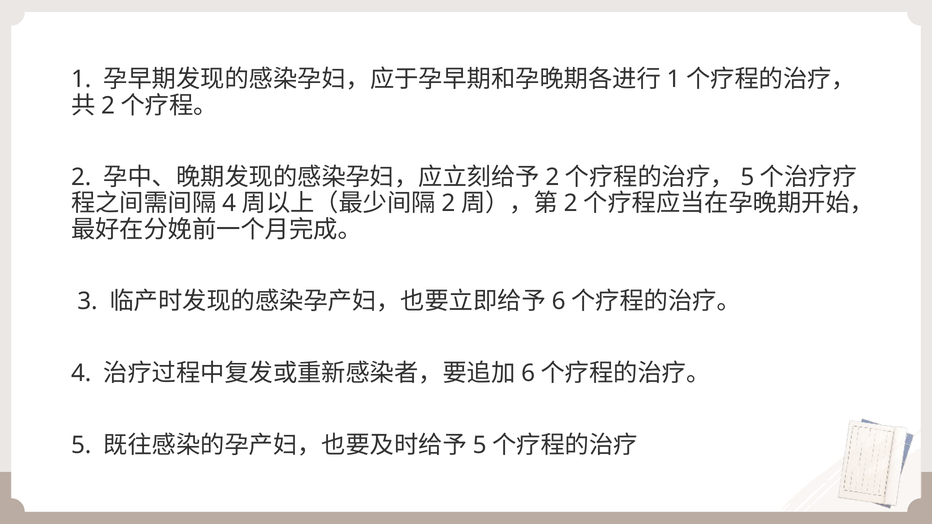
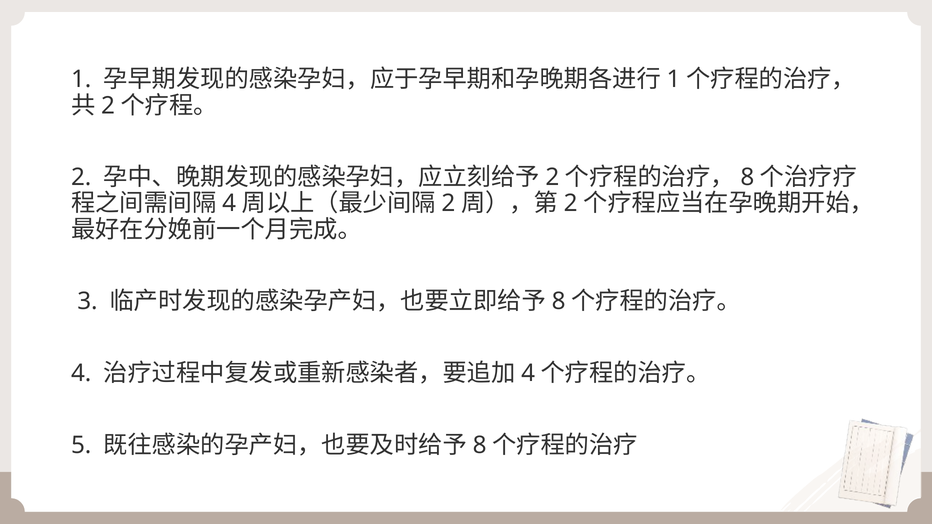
5: 5 -> 8 (747, 177)
6: 6 -> 8 (559, 302)
6: 6 -> 4 (528, 373)
5: 5 -> 8 (480, 445)
